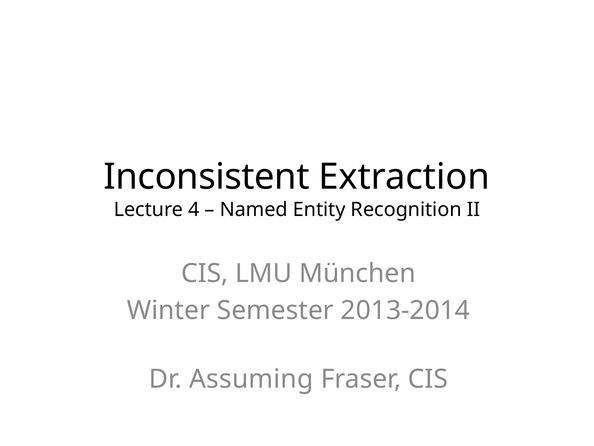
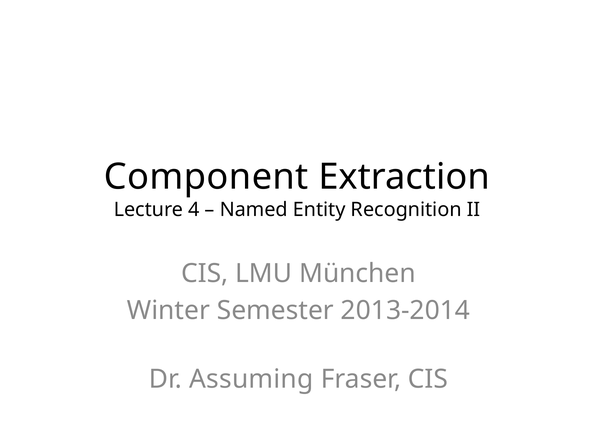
Inconsistent: Inconsistent -> Component (206, 177)
